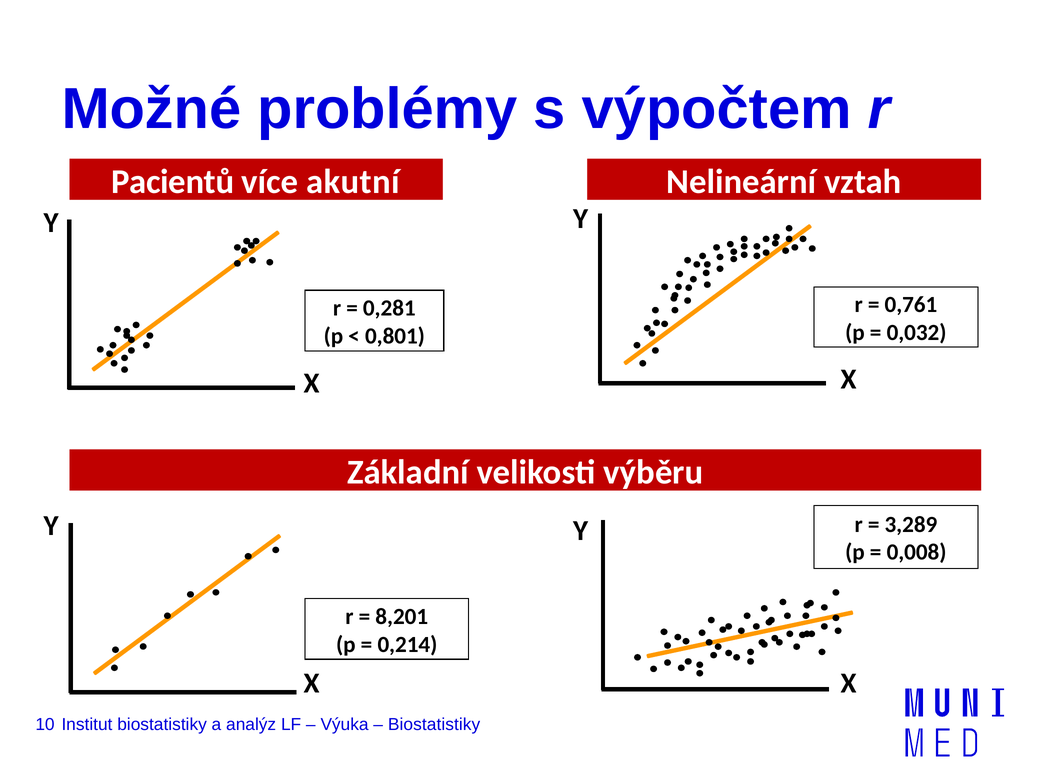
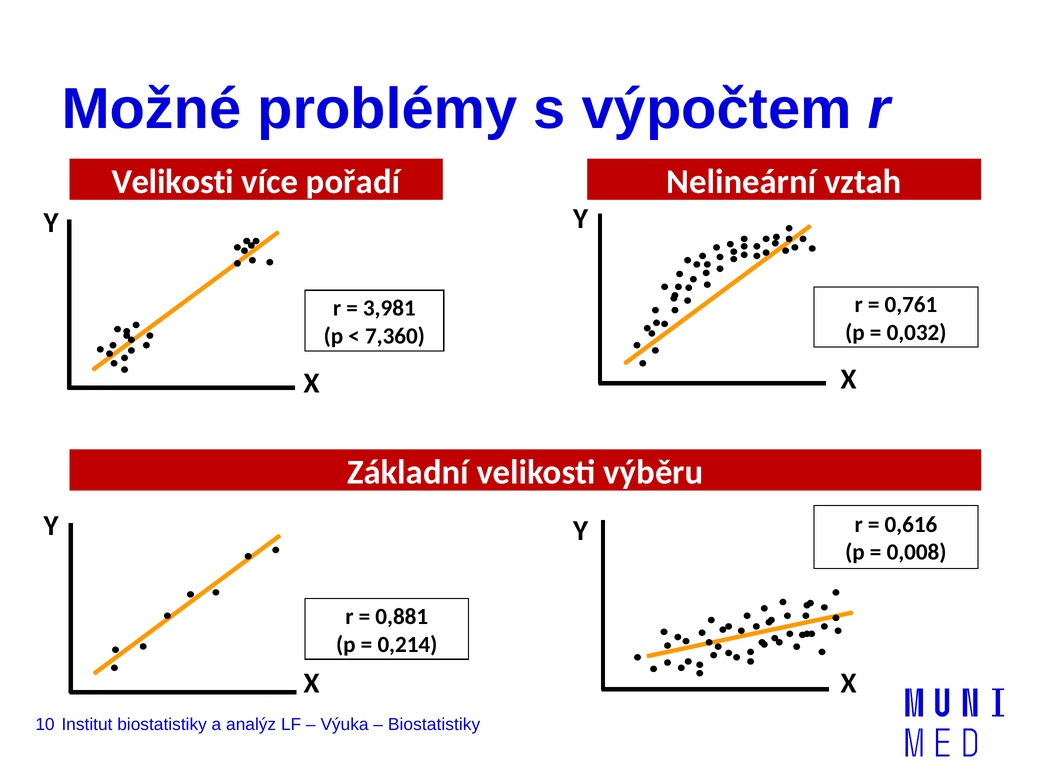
Pacientů: Pacientů -> Velikosti (173, 182)
akutní: akutní -> pořadí (353, 182)
0,281: 0,281 -> 3,981 (389, 308)
0,801: 0,801 -> 7,360 (395, 336)
3,289: 3,289 -> 0,616 (911, 525)
8,201: 8,201 -> 0,881 (402, 617)
